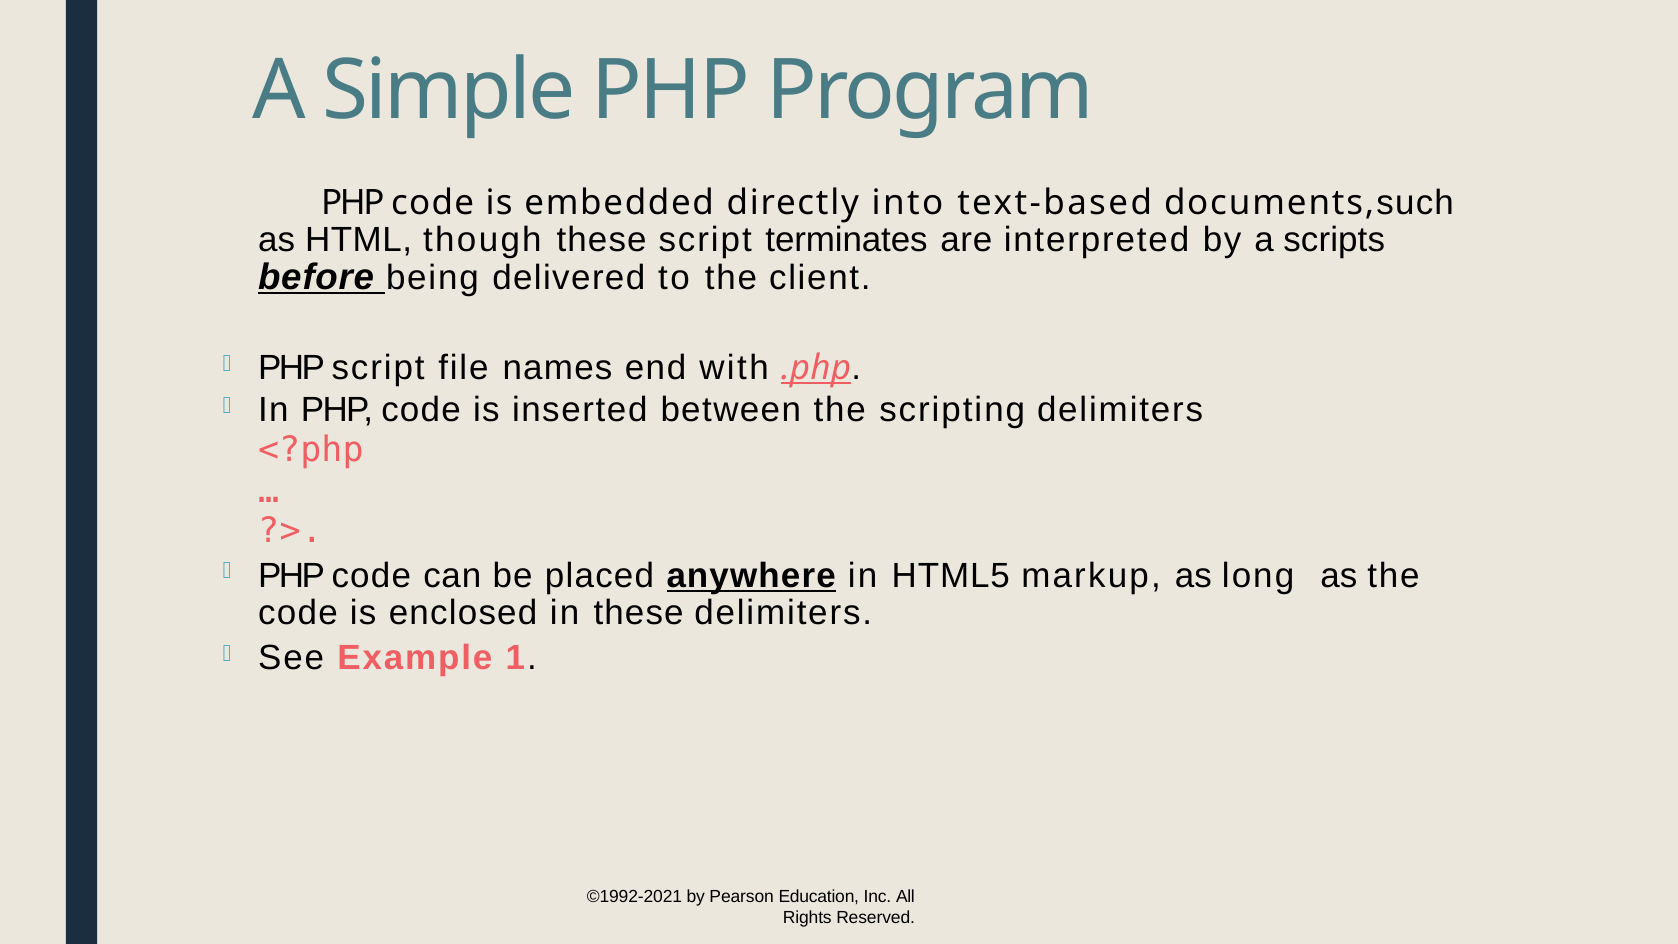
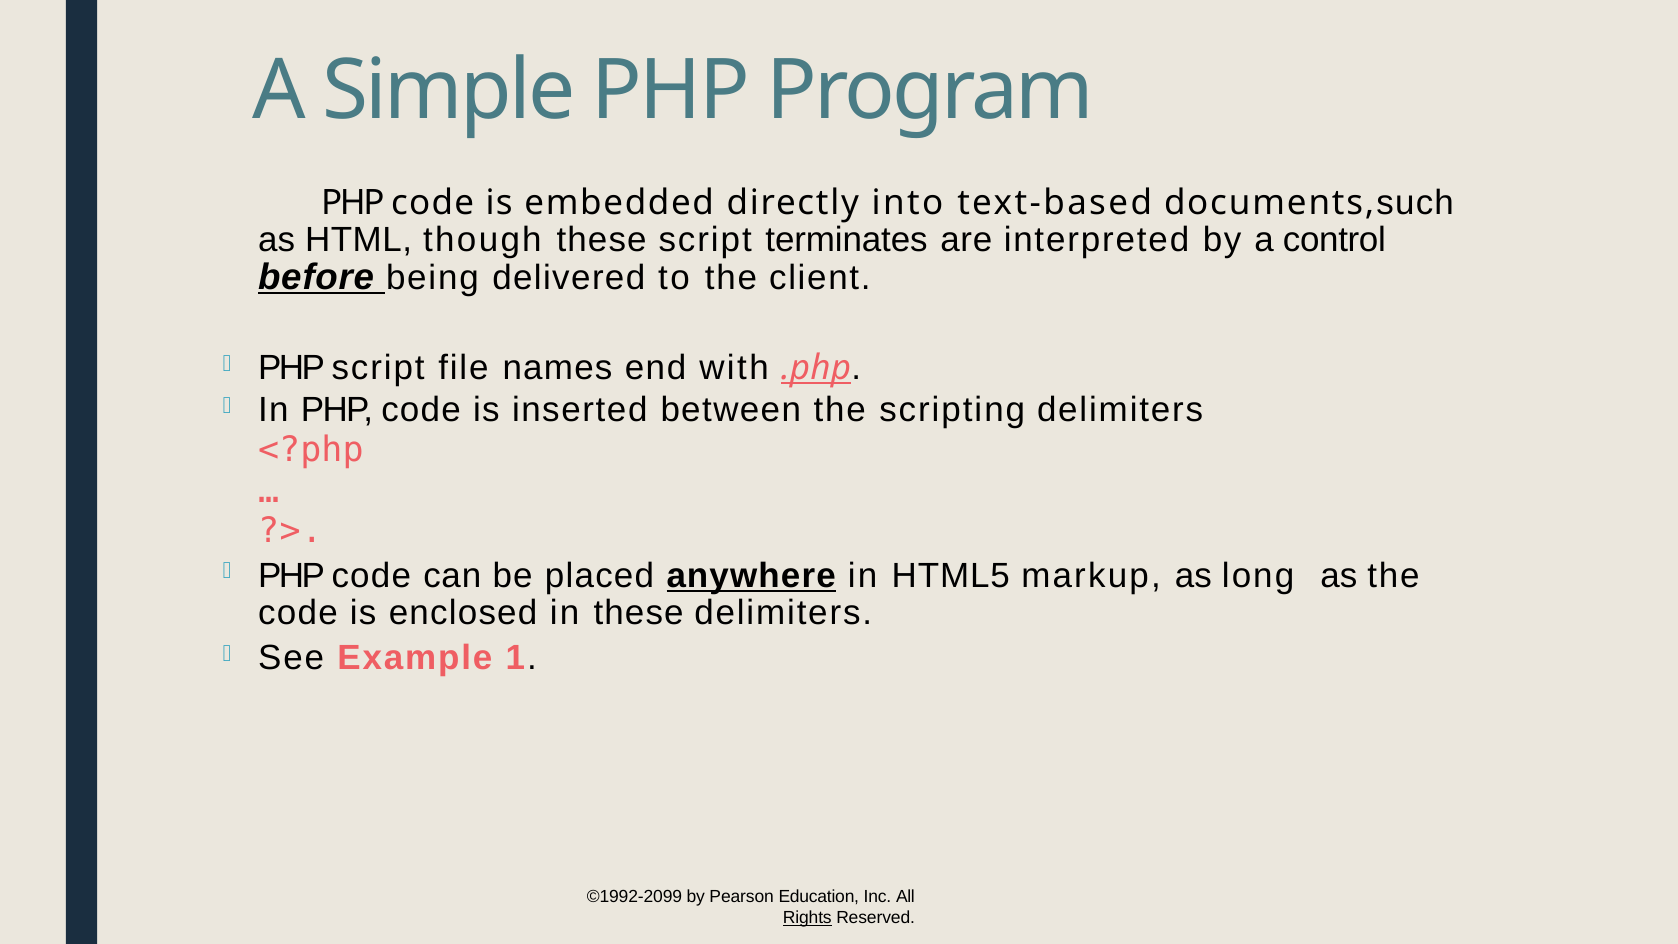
scripts: scripts -> control (1334, 240)
©1992-2021: ©1992-2021 -> ©1992-2099 (634, 896)
Rights underline: none -> present (807, 917)
